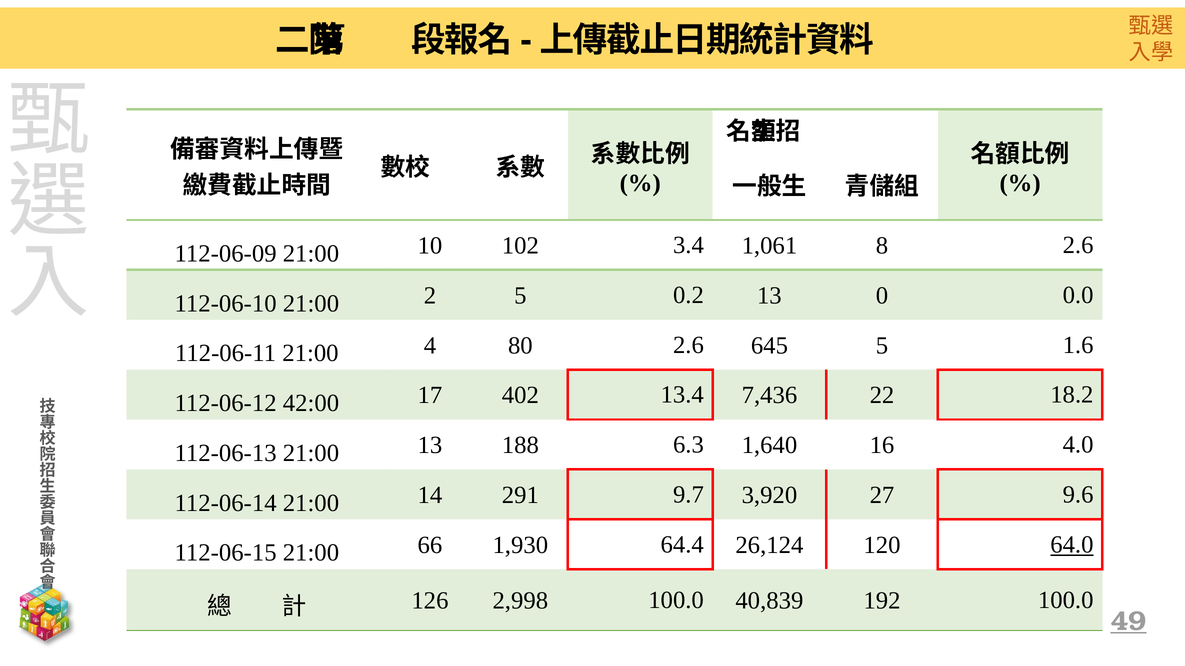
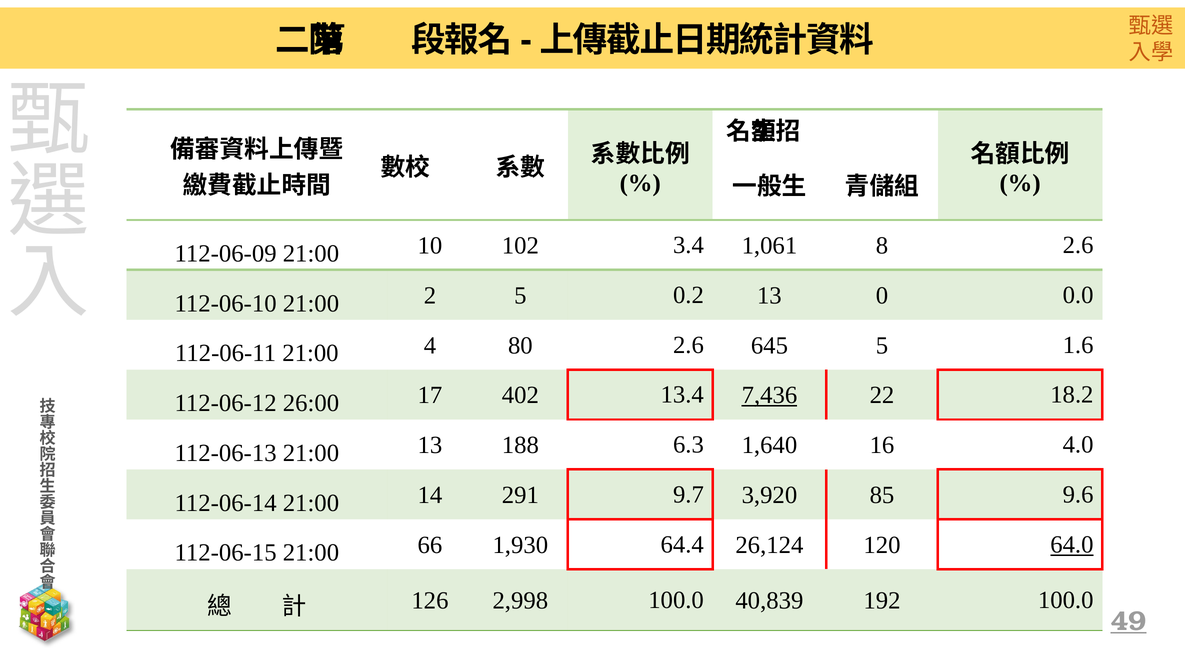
42:00: 42:00 -> 26:00 (311, 404)
7,436 underline: none -> present (769, 396)
27: 27 -> 85 (882, 495)
